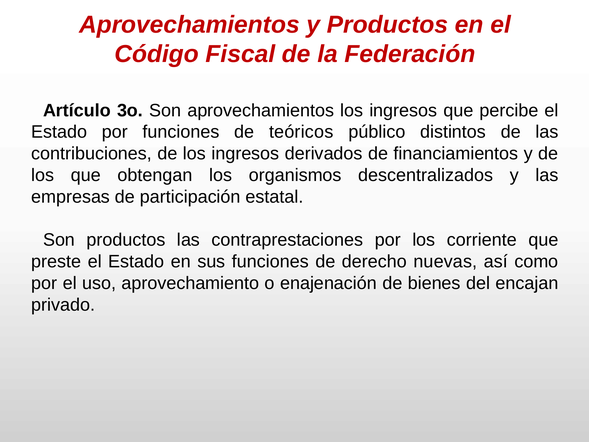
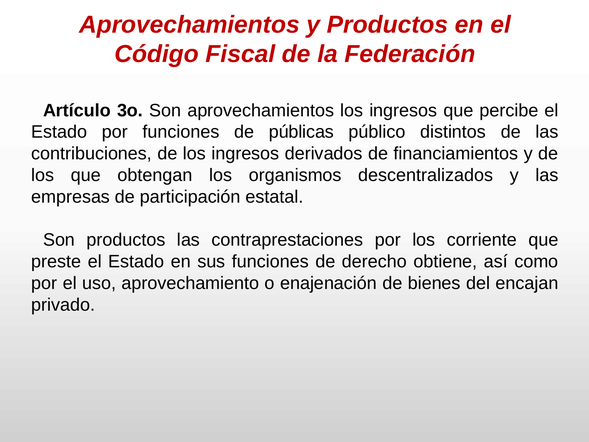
teóricos: teóricos -> públicas (301, 132)
nuevas: nuevas -> obtiene (445, 262)
